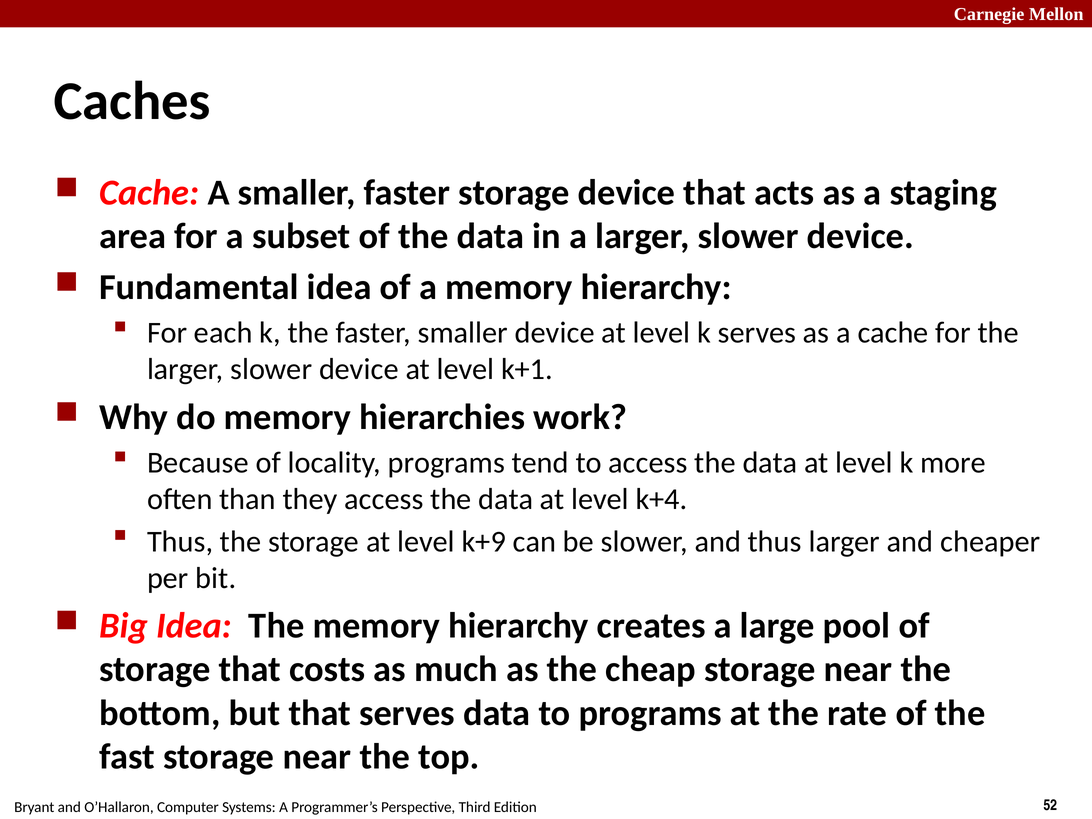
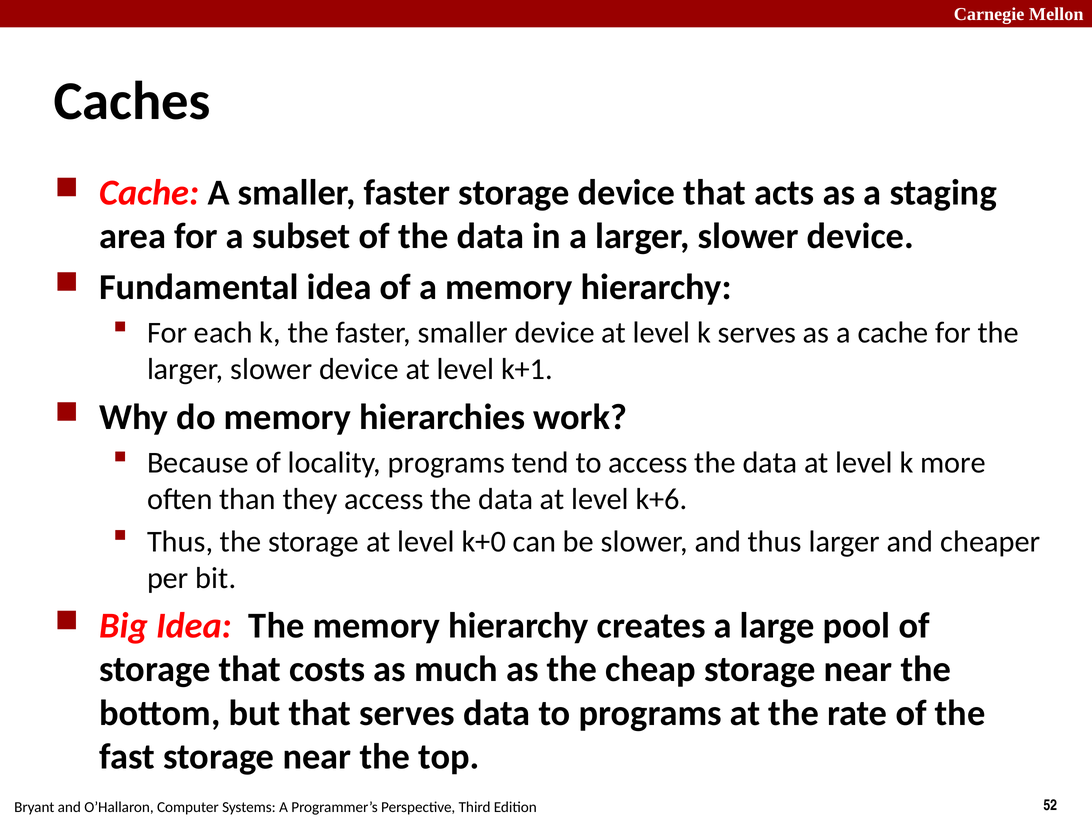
k+4: k+4 -> k+6 (662, 499)
k+9: k+9 -> k+0 (484, 542)
